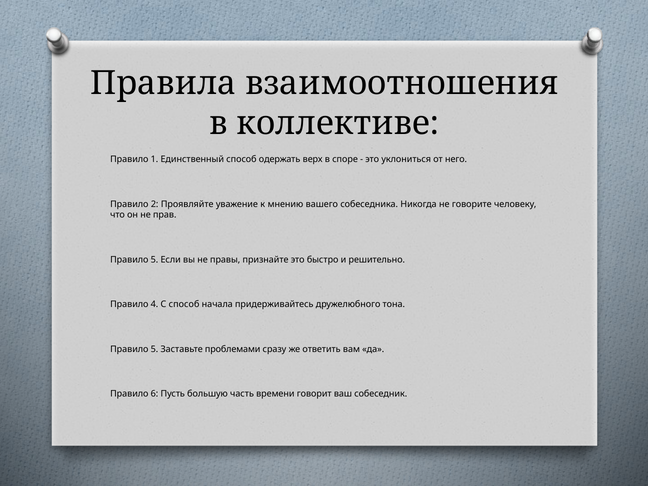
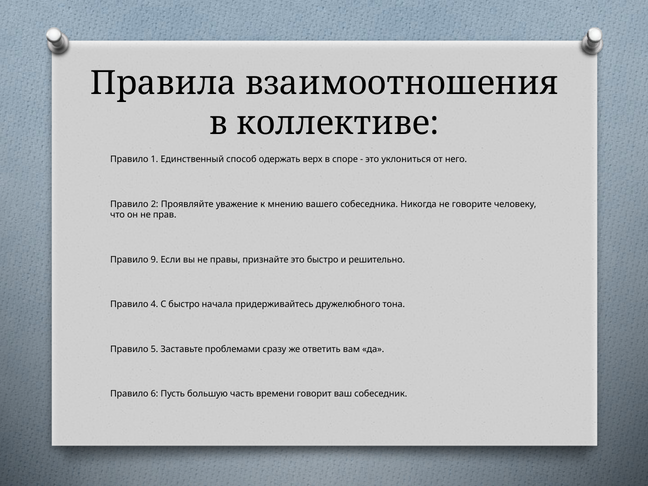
5: 5 -> 9 (154, 260)
С способ: способ -> быстро (184, 304)
